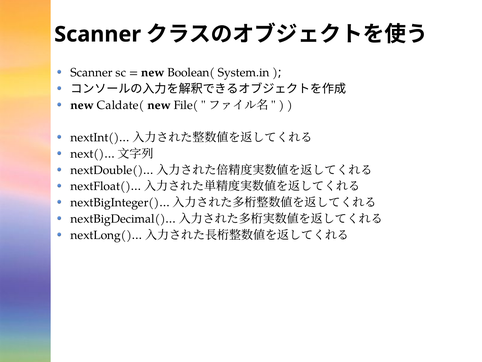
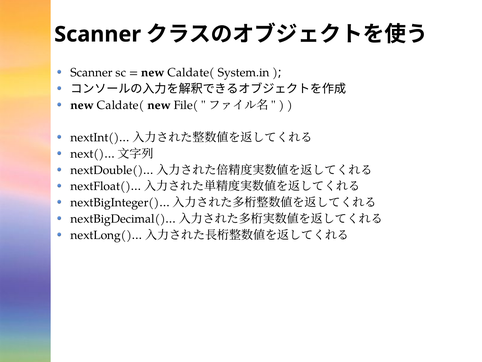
Boolean(: Boolean( -> Caldate( (191, 73)
